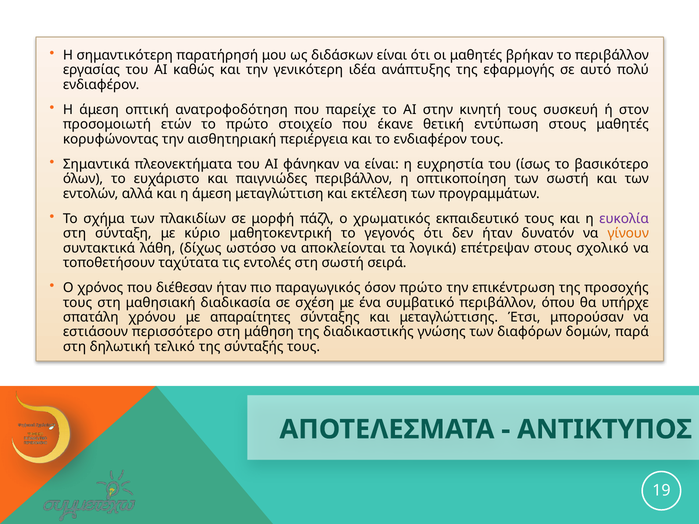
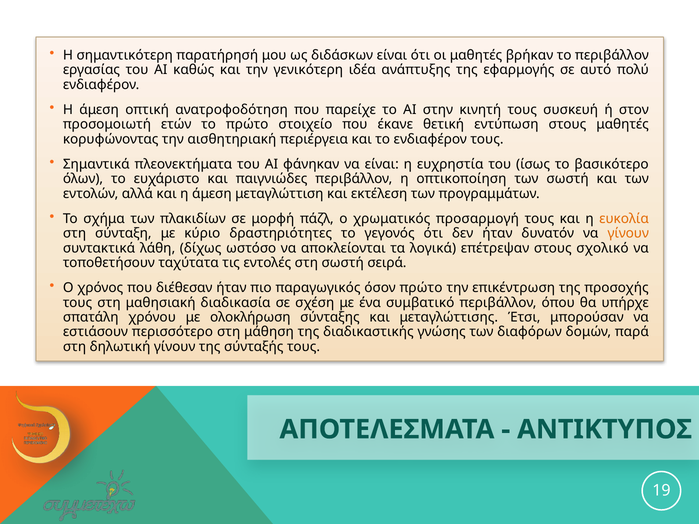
εκπαιδευτικό: εκπαιδευτικό -> προσαρμογή (477, 219)
ευκολία colour: purple -> orange (624, 219)
μαθητοκεντρική: μαθητοκεντρική -> δραστηριότητες (281, 234)
απαραίτητες: απαραίτητες -> ολοκλήρωση (250, 317)
δηλωτική τελικό: τελικό -> γίνουν (175, 347)
